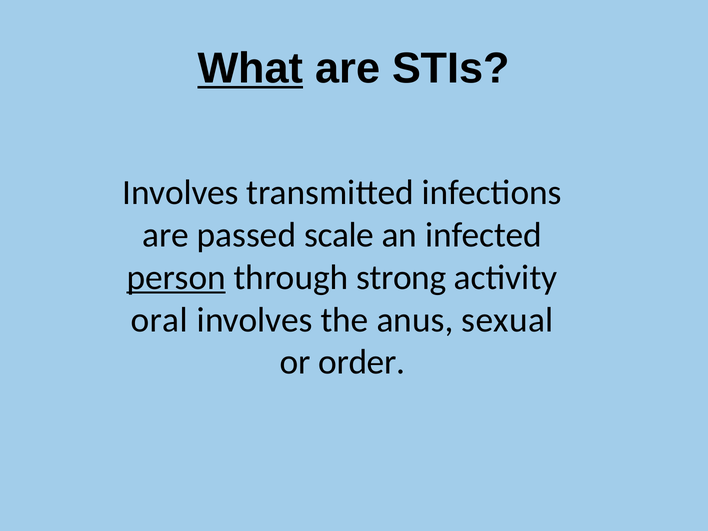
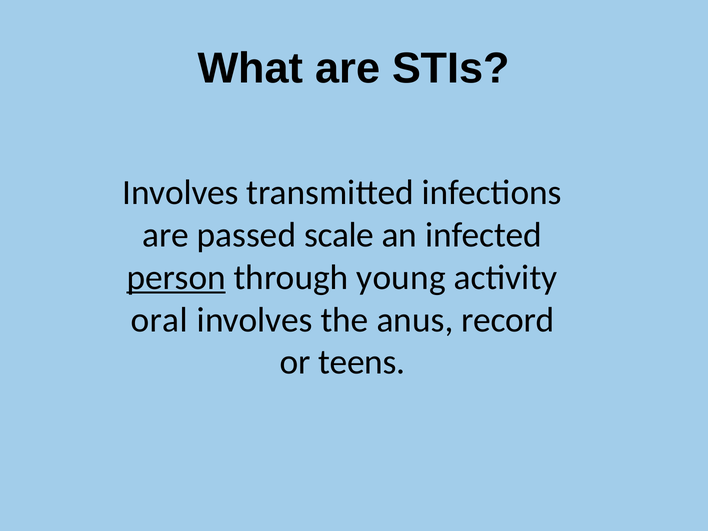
What underline: present -> none (250, 69)
strong: strong -> young (401, 277)
sexual: sexual -> record (508, 320)
order: order -> teens (362, 362)
